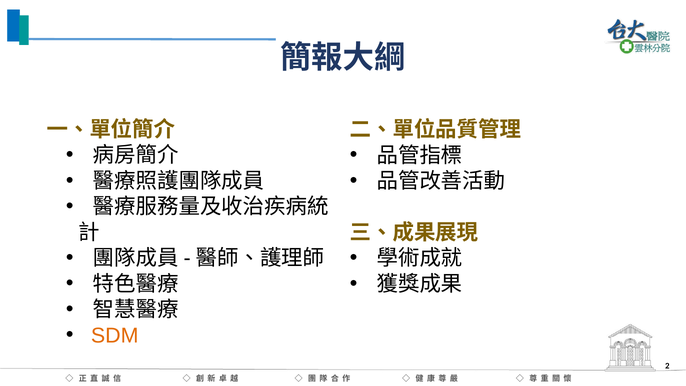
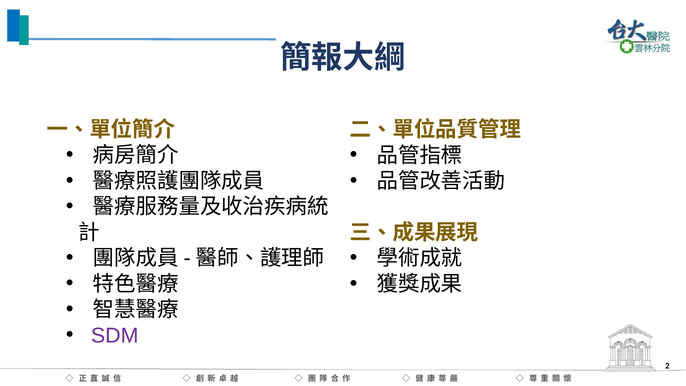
SDM colour: orange -> purple (115, 335)
